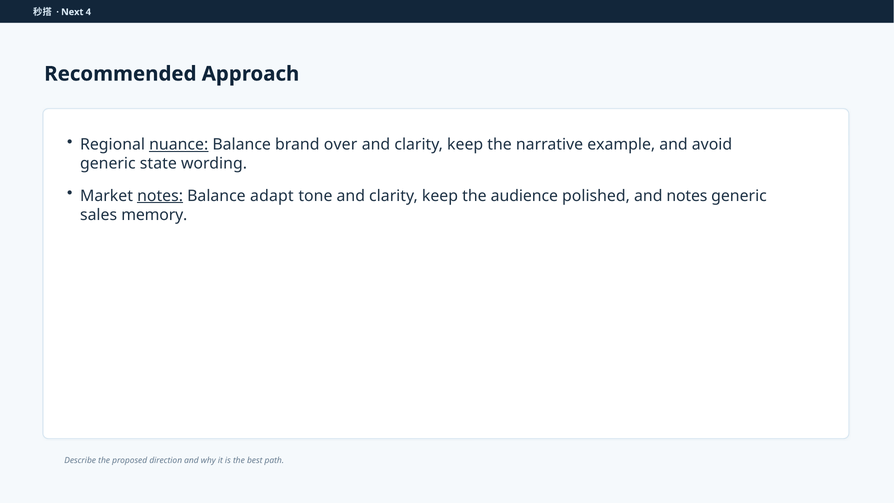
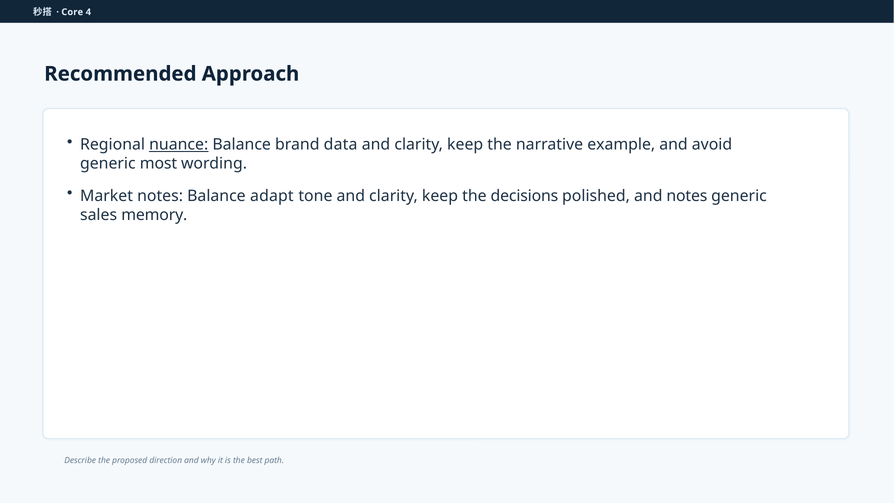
Next: Next -> Core (72, 12)
over: over -> data (341, 145)
state: state -> most (158, 164)
notes underline: present -> none (160, 196)
audience: audience -> decisions (524, 196)
